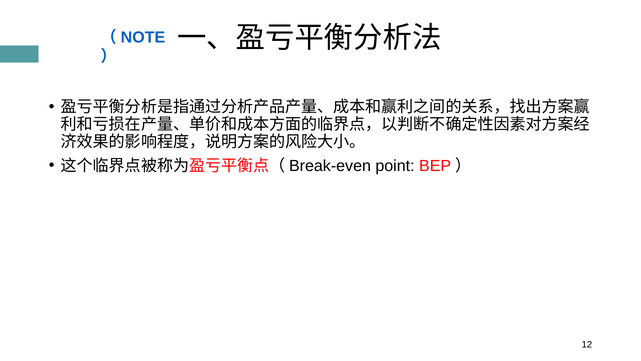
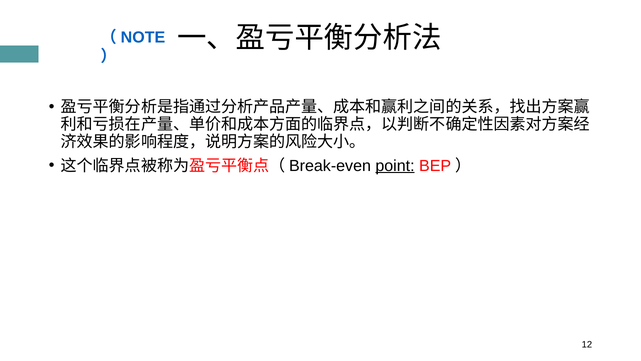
point underline: none -> present (395, 166)
